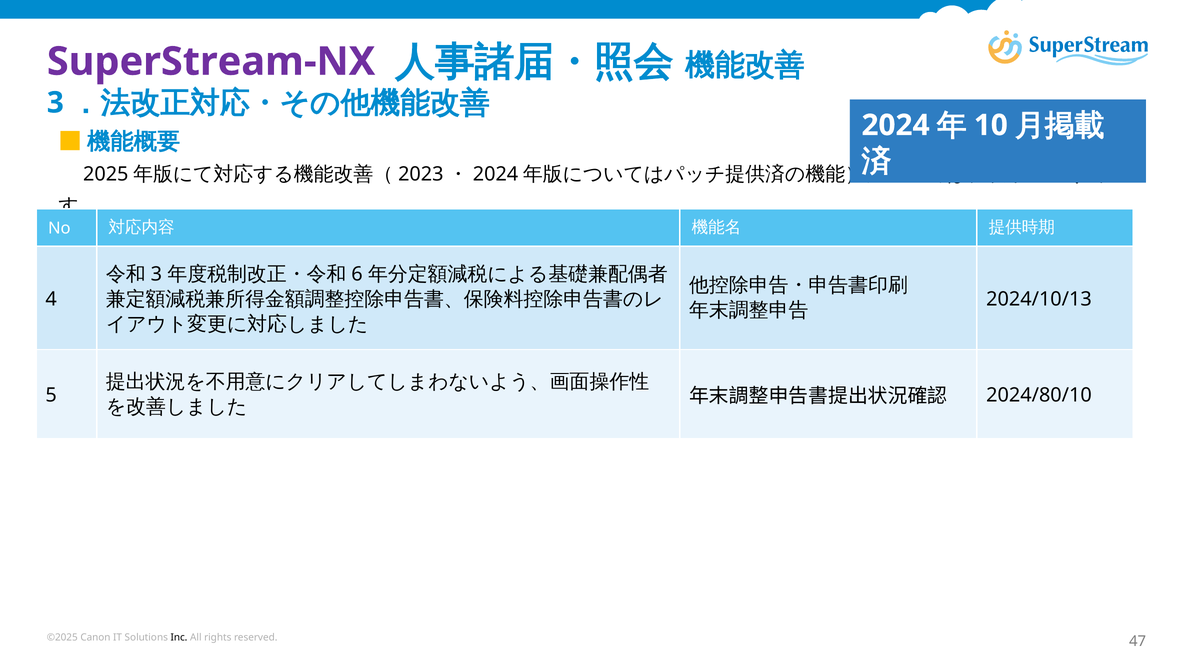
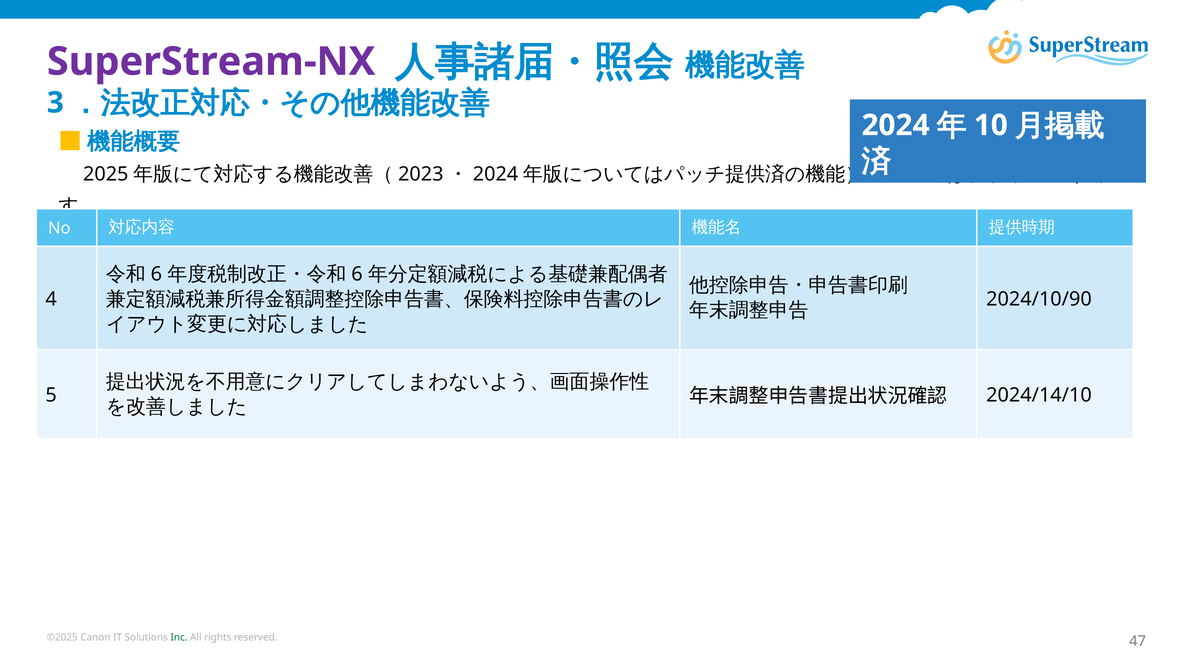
3: 3 -> 6 (156, 274)
2024/10/13: 2024/10/13 -> 2024/10/90 (1039, 299)
2024/80/10: 2024/80/10 -> 2024/14/10 (1039, 395)
Inc colour: black -> green (179, 637)
